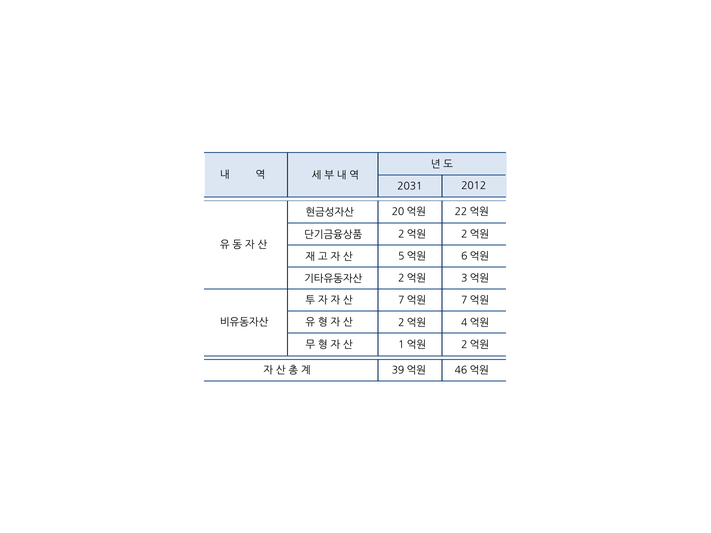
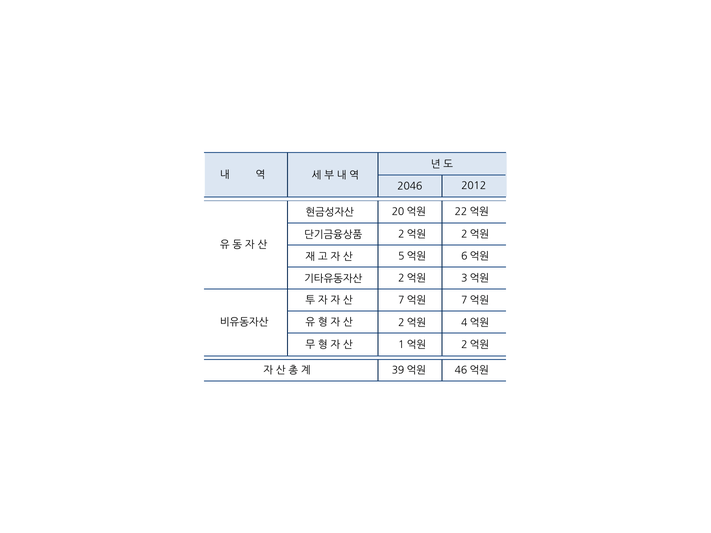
2031: 2031 -> 2046 (410, 186)
